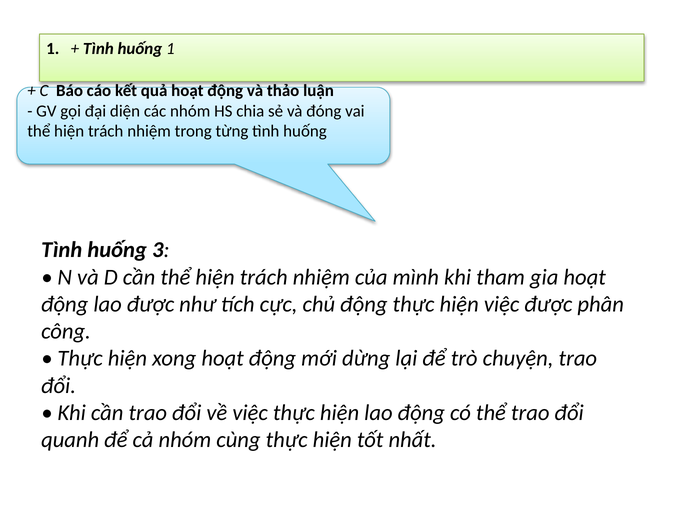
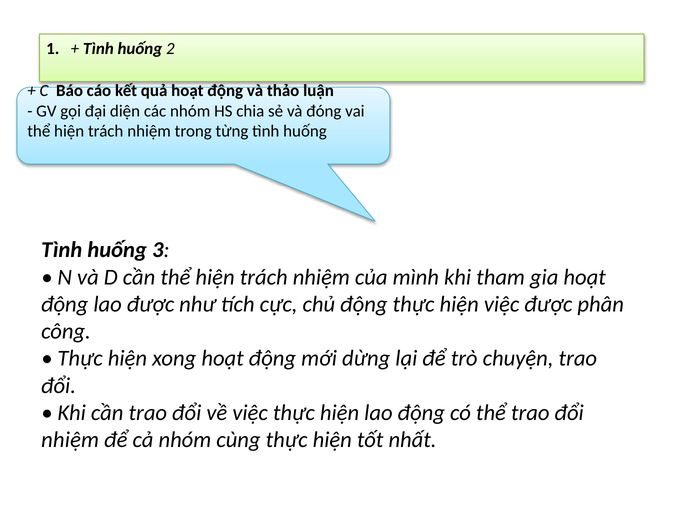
huống 1: 1 -> 2 (170, 49)
quanh: quanh -> nhiệm (70, 440)
